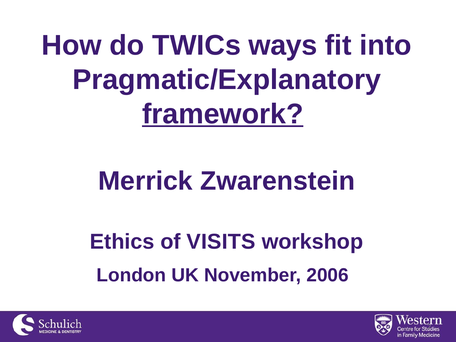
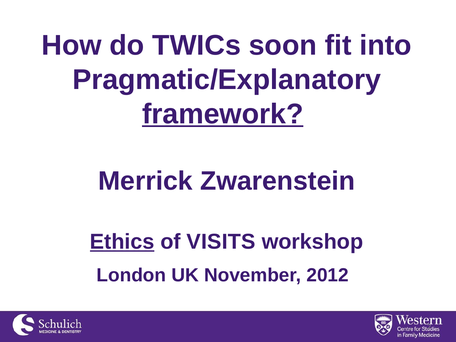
ways: ways -> soon (283, 46)
Ethics underline: none -> present (122, 242)
2006: 2006 -> 2012 (328, 275)
